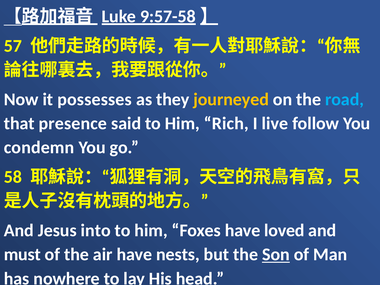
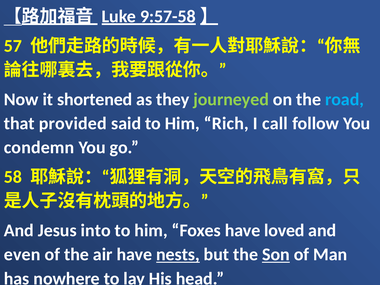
possesses: possesses -> shortened (95, 99)
journeyed colour: yellow -> light green (231, 99)
presence: presence -> provided (73, 123)
live: live -> call (275, 123)
must: must -> even (22, 255)
nests underline: none -> present (178, 255)
